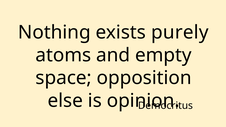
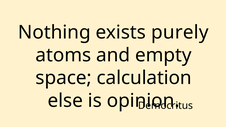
opposition: opposition -> calculation (144, 78)
